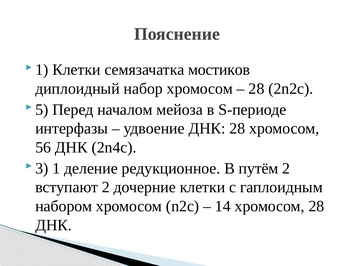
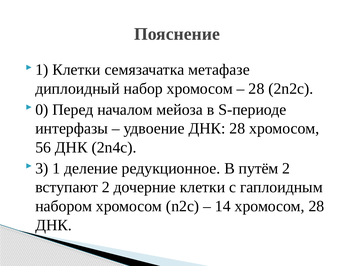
мостиков: мостиков -> метафазе (219, 70)
5: 5 -> 0 (42, 109)
